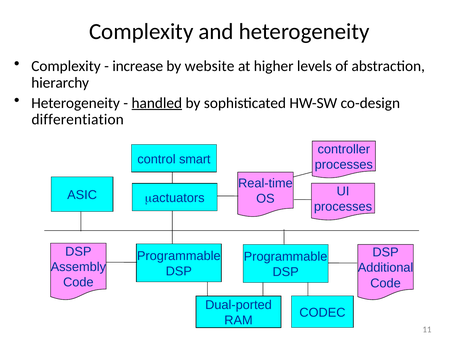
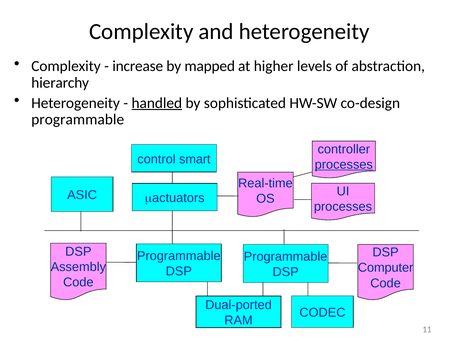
website: website -> mapped (210, 66)
differentiation: differentiation -> programmable (78, 119)
processes underline: none -> present (344, 164)
Additional: Additional -> Computer (386, 267)
